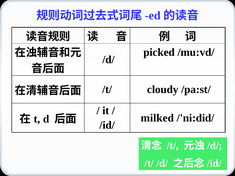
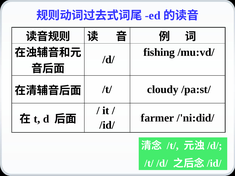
picked: picked -> fishing (159, 52)
milked: milked -> farmer (157, 118)
